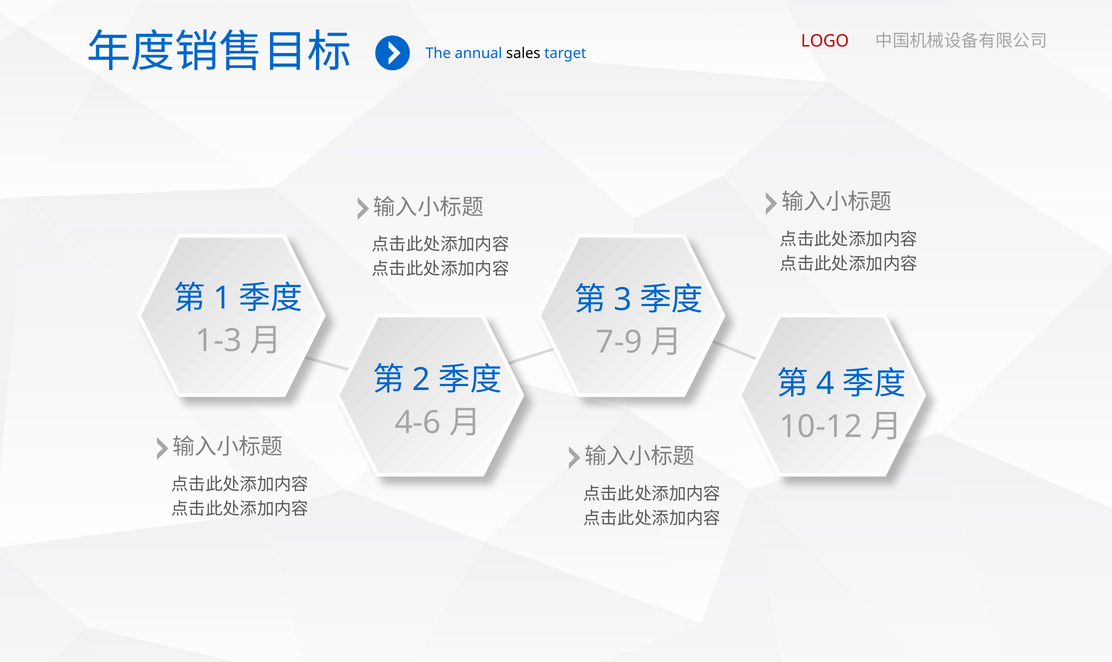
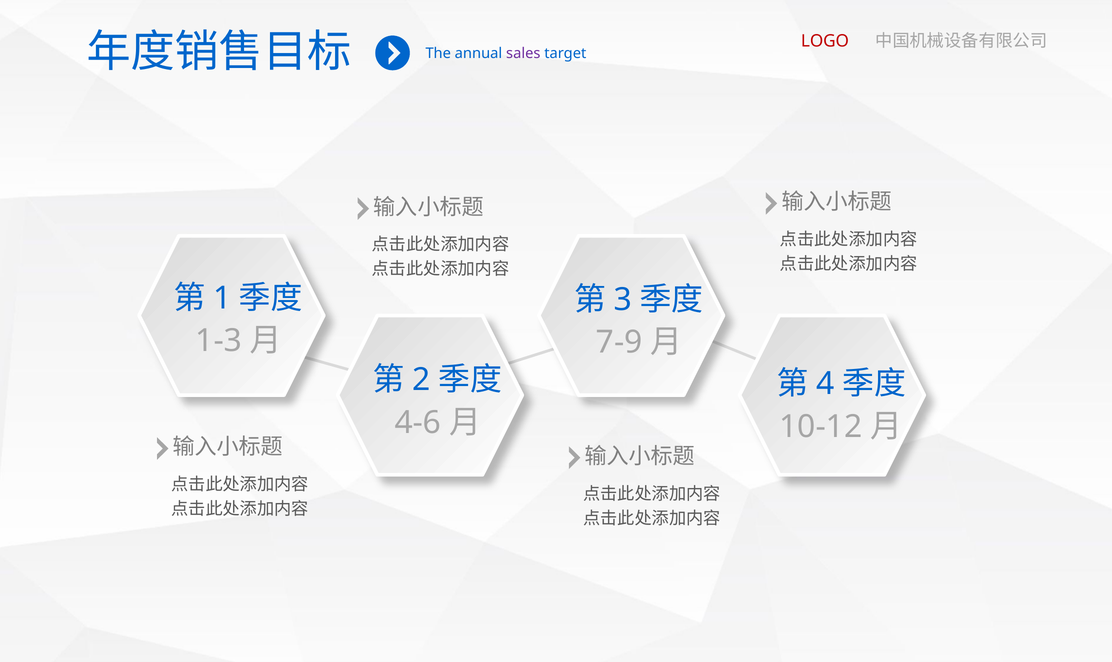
sales colour: black -> purple (523, 53)
